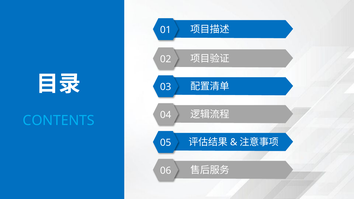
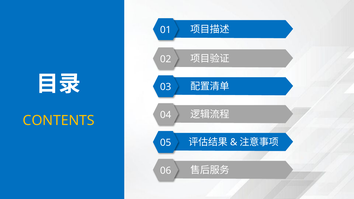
CONTENTS colour: light blue -> yellow (59, 121)
